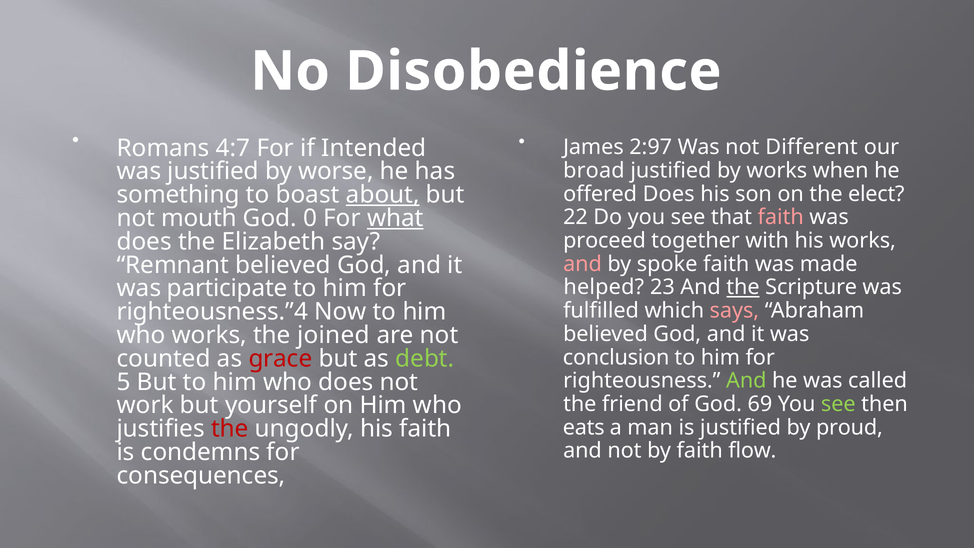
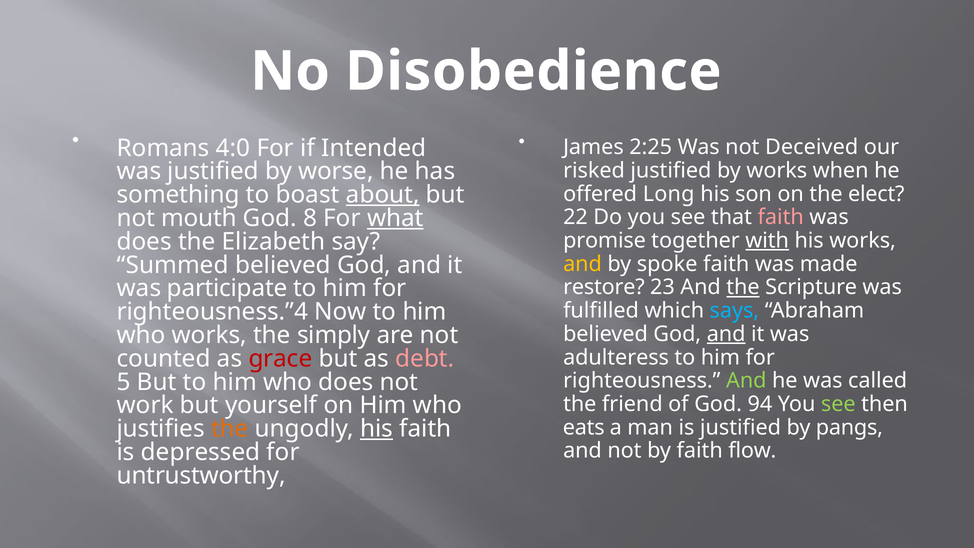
4:7: 4:7 -> 4:0 (233, 148)
2:97: 2:97 -> 2:25 (651, 147)
Different: Different -> Deceived (812, 147)
broad: broad -> risked (594, 170)
offered Does: Does -> Long (669, 194)
0: 0 -> 8 (310, 218)
proceed: proceed -> promise (605, 241)
with underline: none -> present (767, 241)
and colour: pink -> yellow (582, 264)
Remnant: Remnant -> Summed (173, 265)
helped: helped -> restore (604, 287)
says colour: pink -> light blue (734, 311)
and underline: none -> present (726, 334)
joined: joined -> simply (334, 335)
conclusion: conclusion -> adulteress (616, 357)
debt colour: light green -> pink (425, 359)
69: 69 -> 94 (760, 404)
proud: proud -> pangs (849, 427)
the colour: red -> orange (230, 429)
his underline: none -> present (377, 429)
condemns: condemns -> depressed (201, 452)
consequences: consequences -> untrustworthy (201, 475)
